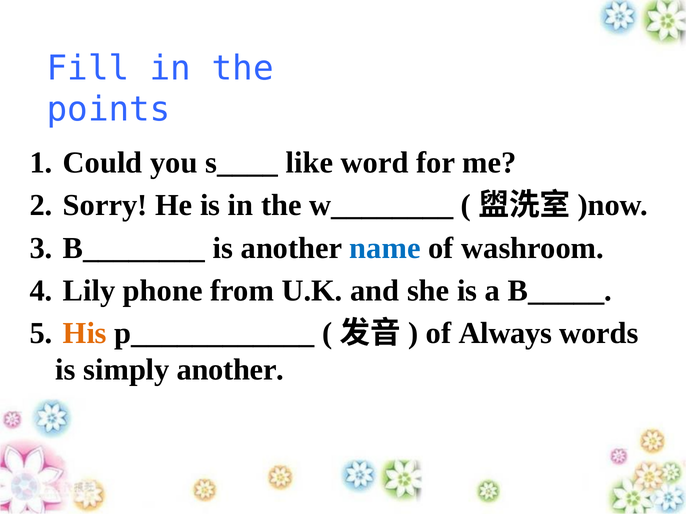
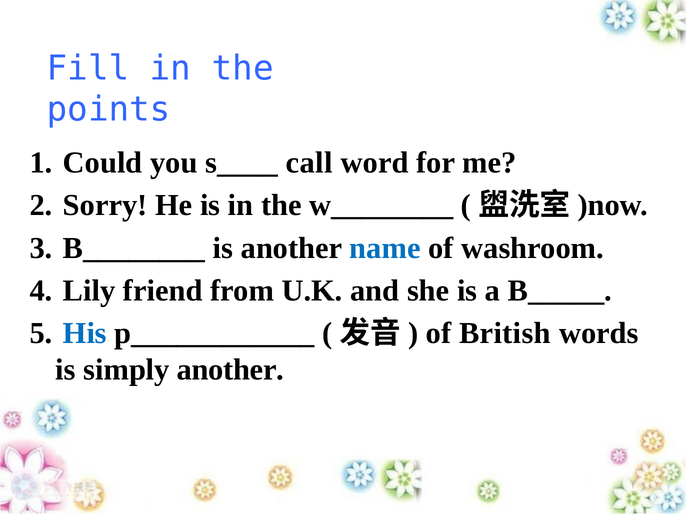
like: like -> call (309, 163)
phone: phone -> friend (163, 291)
His colour: orange -> blue (85, 334)
Always: Always -> British (505, 334)
